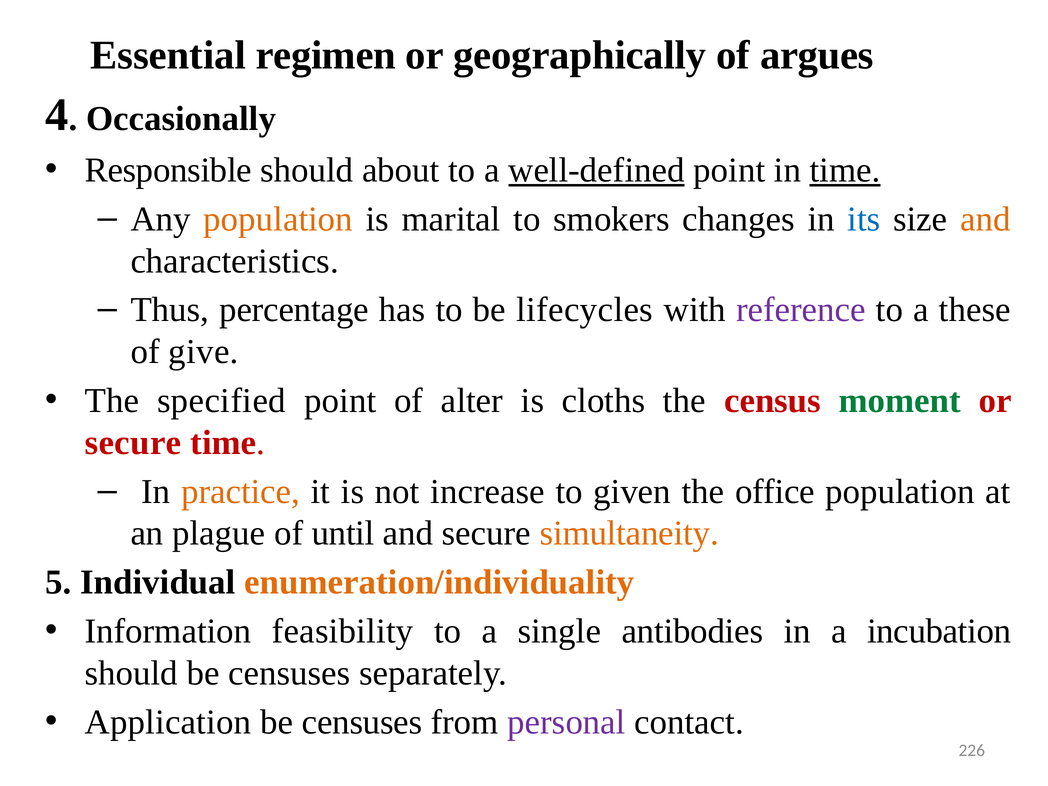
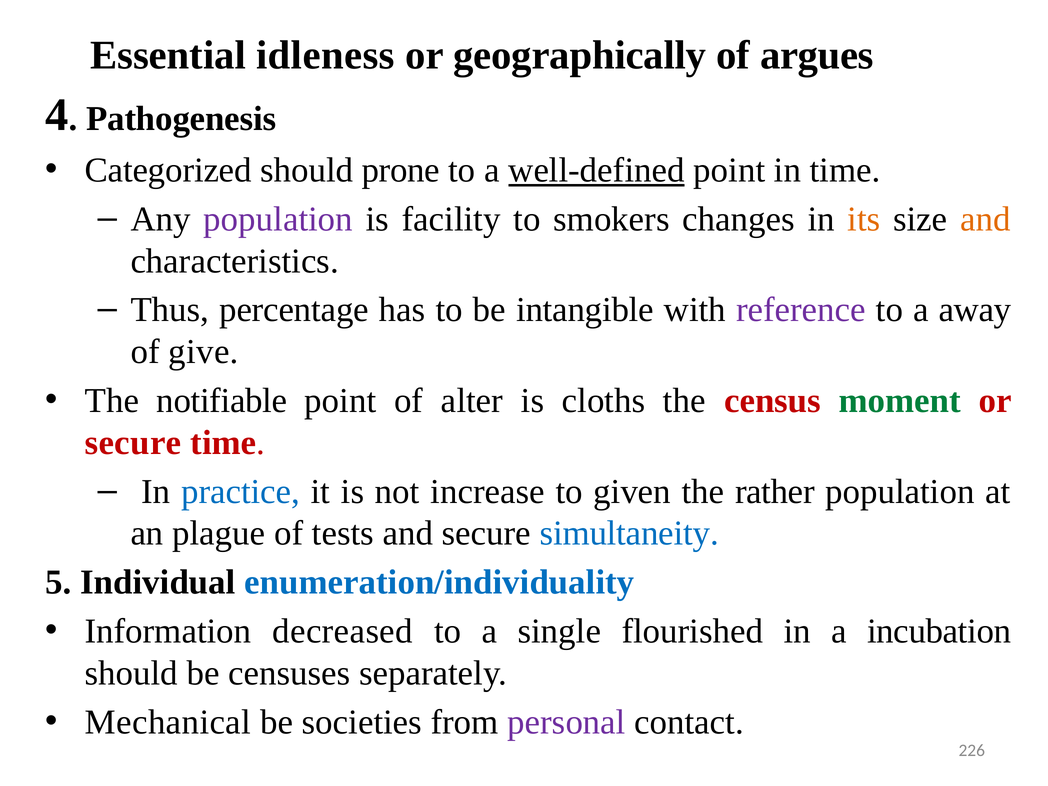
regimen: regimen -> idleness (325, 55)
Occasionally: Occasionally -> Pathogenesis (181, 119)
Responsible: Responsible -> Categorized (168, 170)
about: about -> prone (401, 170)
time underline: present -> none (845, 170)
population colour: orange -> purple (278, 219)
marital: marital -> facility (451, 219)
its colour: blue -> orange (864, 219)
lifecycles: lifecycles -> intangible (585, 310)
these: these -> away (975, 310)
specified: specified -> notifiable (222, 401)
practice colour: orange -> blue (241, 492)
office: office -> rather (775, 492)
until: until -> tests (343, 533)
simultaneity colour: orange -> blue (629, 533)
enumeration/individuality colour: orange -> blue (439, 582)
feasibility: feasibility -> decreased (343, 631)
antibodies: antibodies -> flourished (692, 631)
Application: Application -> Mechanical (168, 722)
censuses: censuses -> societies (362, 722)
